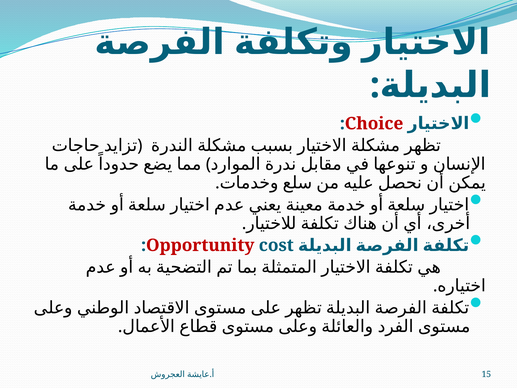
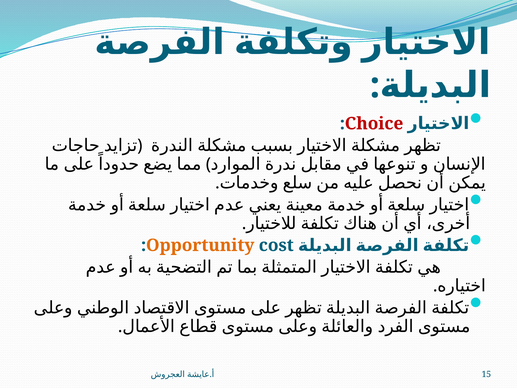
Opportunity colour: red -> orange (200, 245)
